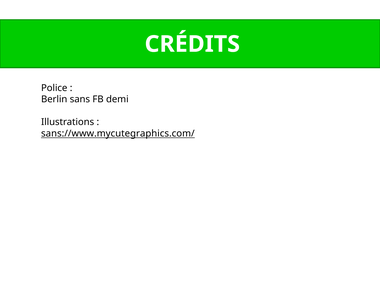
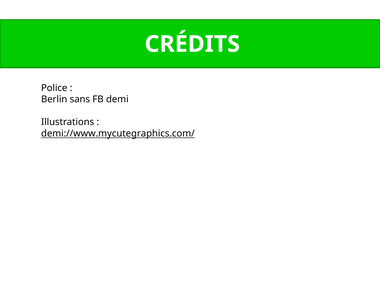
sans://www.mycutegraphics.com/: sans://www.mycutegraphics.com/ -> demi://www.mycutegraphics.com/ (118, 133)
